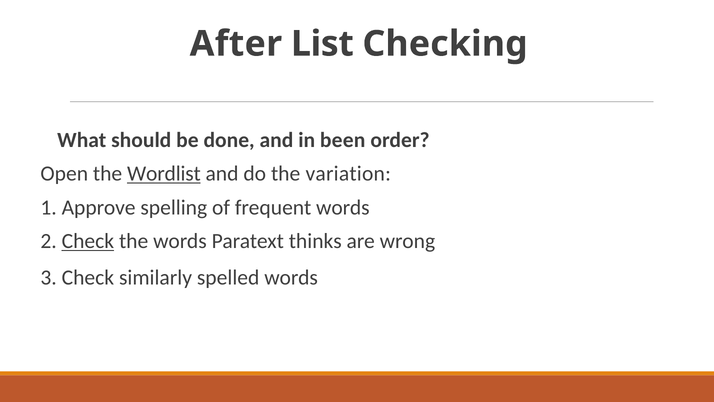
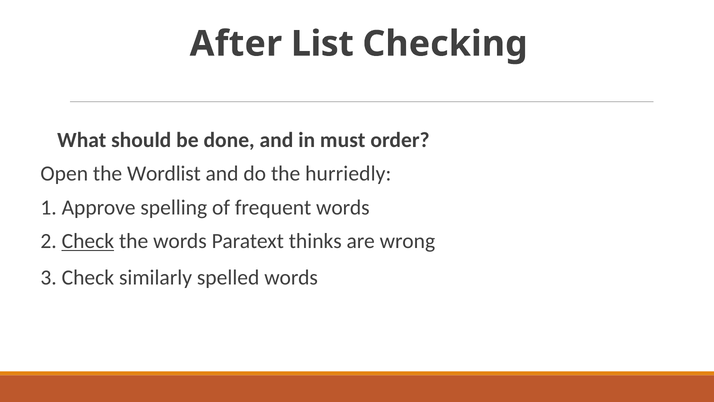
been: been -> must (343, 140)
Wordlist underline: present -> none (164, 173)
variation: variation -> hurriedly (348, 173)
